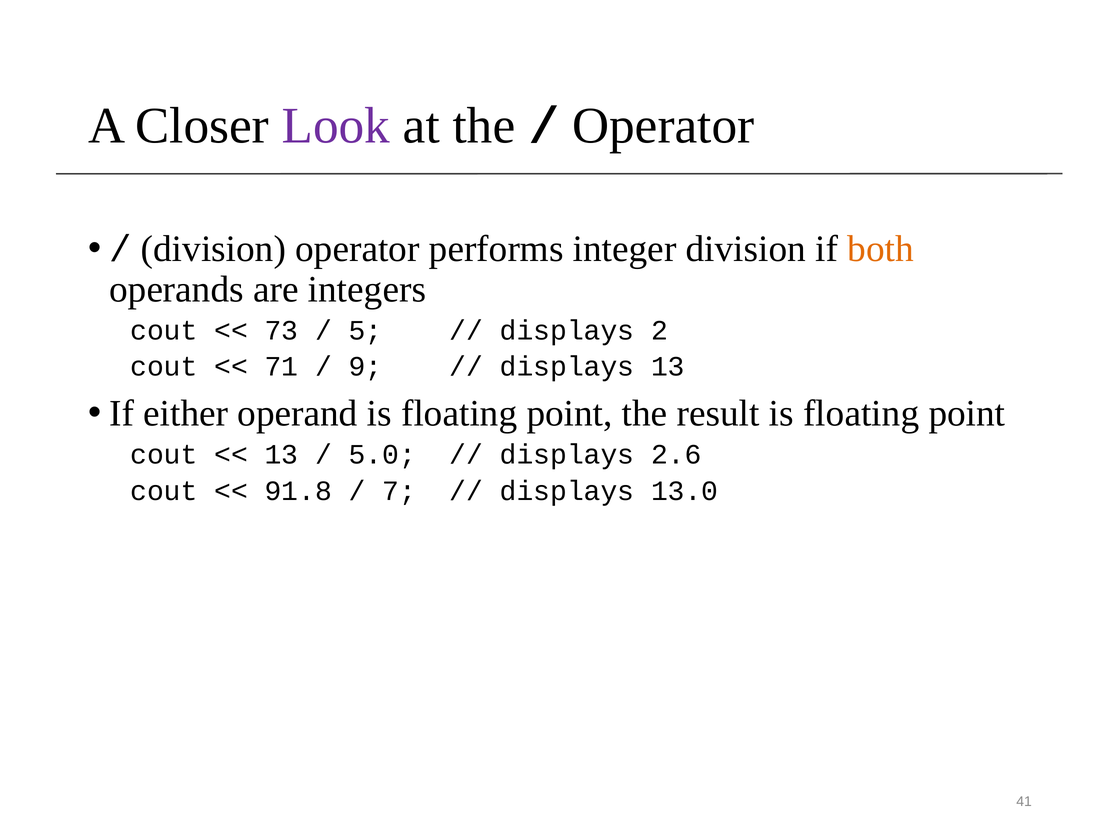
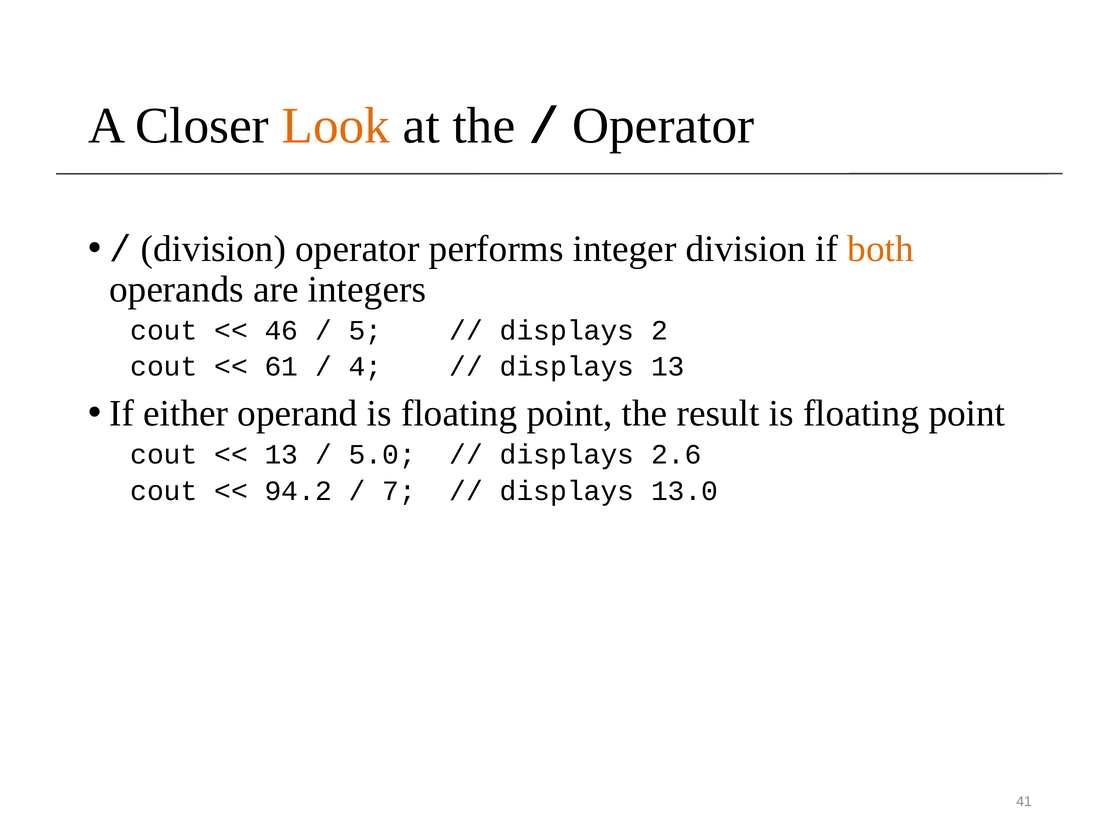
Look colour: purple -> orange (336, 126)
73: 73 -> 46 (281, 331)
71: 71 -> 61 (281, 367)
9: 9 -> 4 (365, 367)
91.8: 91.8 -> 94.2 (298, 491)
